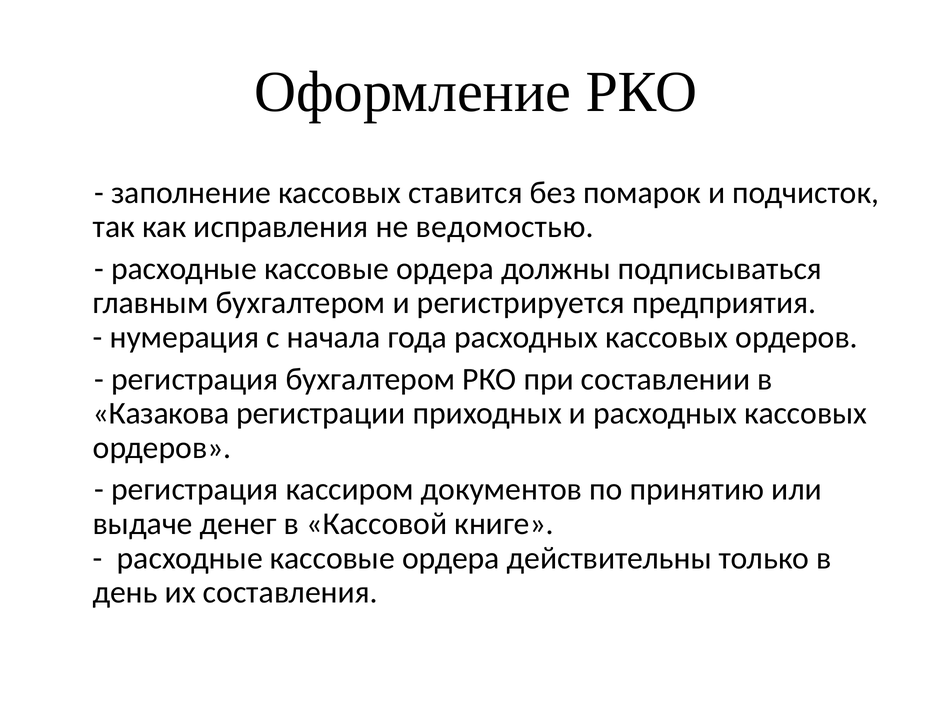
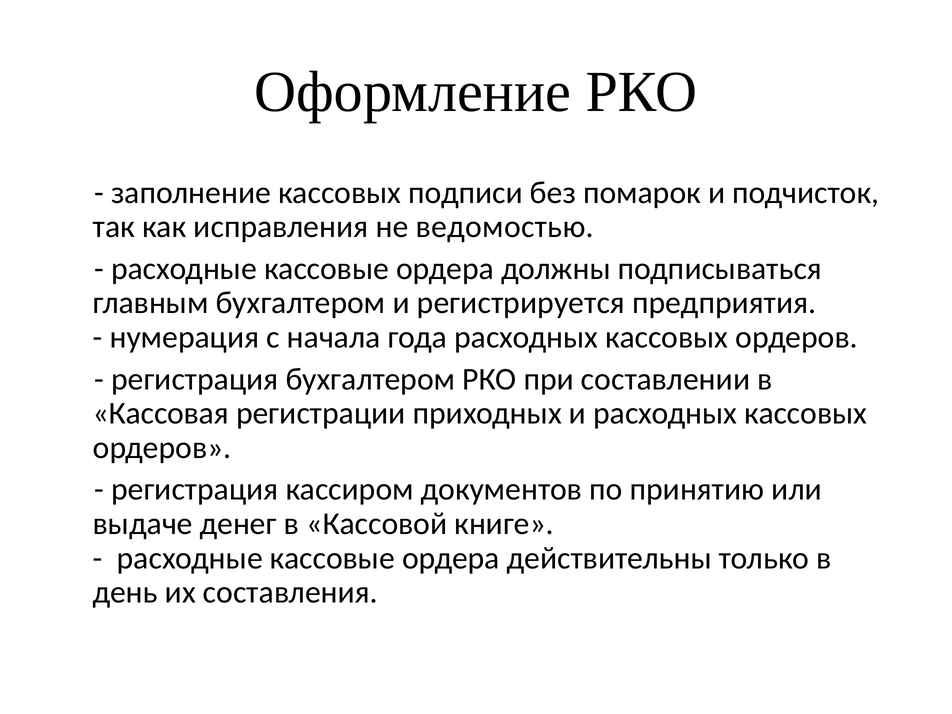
ставится: ставится -> подписи (466, 193)
Казакова: Казакова -> Кассовая (161, 413)
